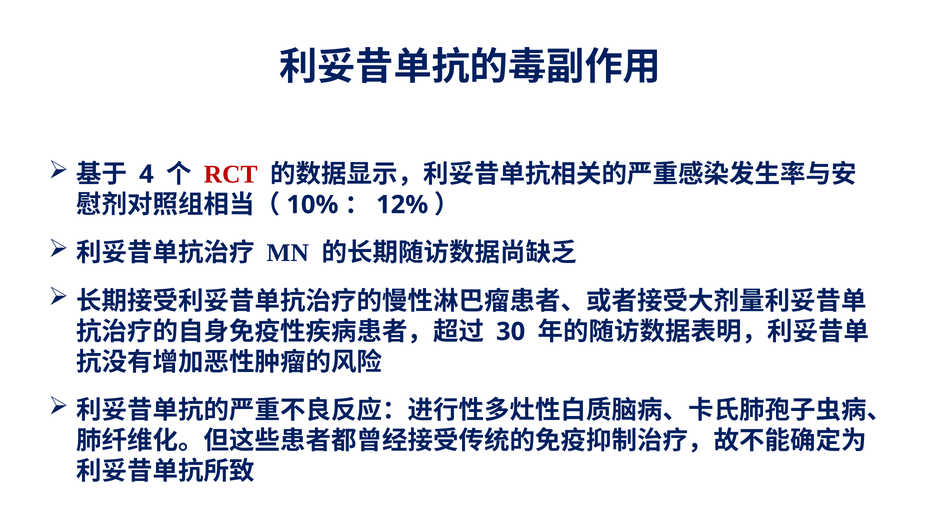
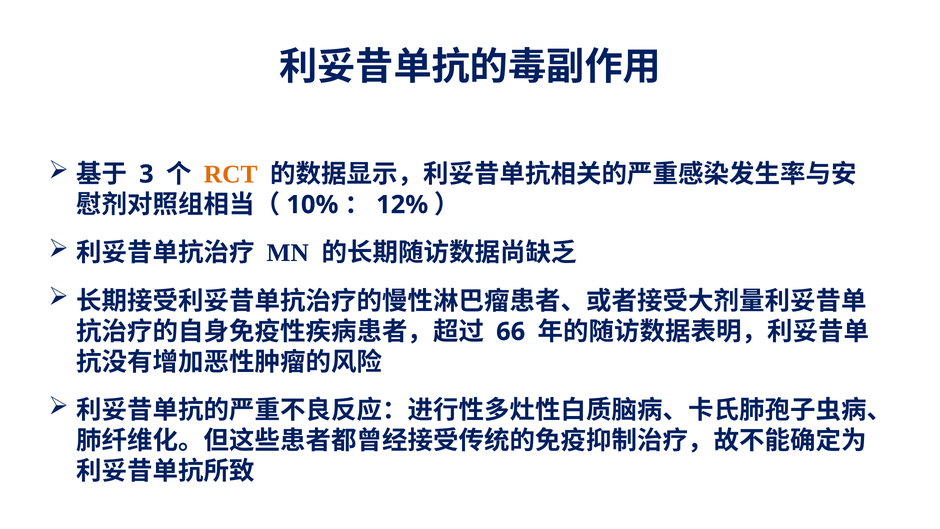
4: 4 -> 3 (146, 174)
RCT colour: red -> orange (231, 174)
30: 30 -> 66 (511, 332)
